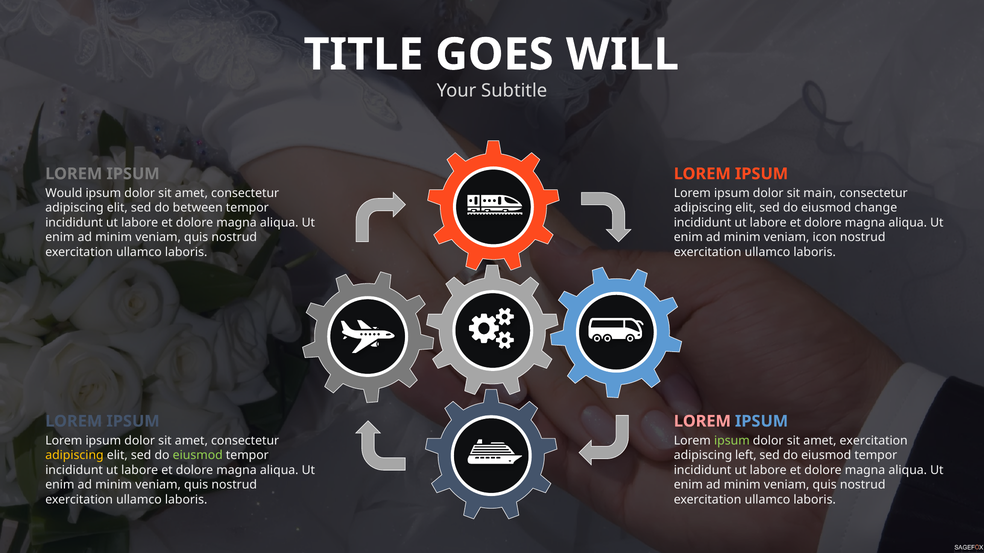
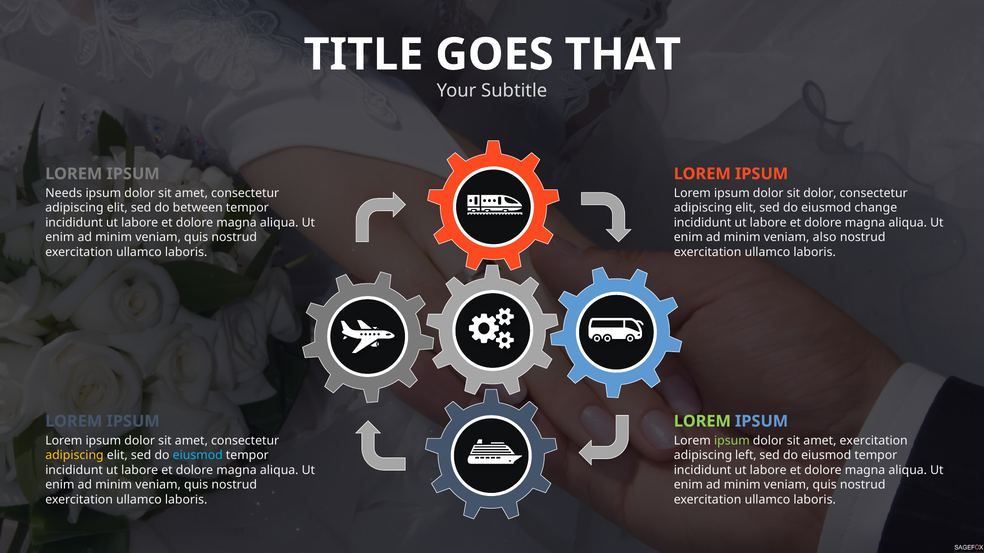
WILL: WILL -> THAT (623, 55)
Would: Would -> Needs (64, 193)
sit main: main -> dolor (820, 193)
icon: icon -> also (825, 238)
LOREM colour: pink -> light green (702, 422)
eiusmod colour: light green -> light blue (198, 456)
